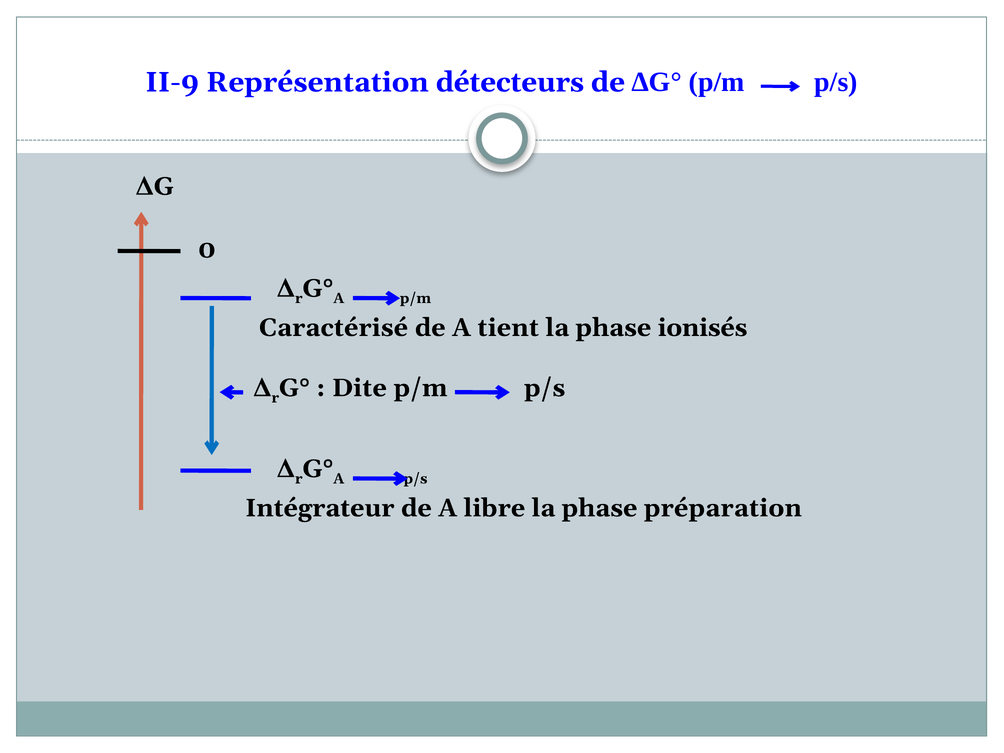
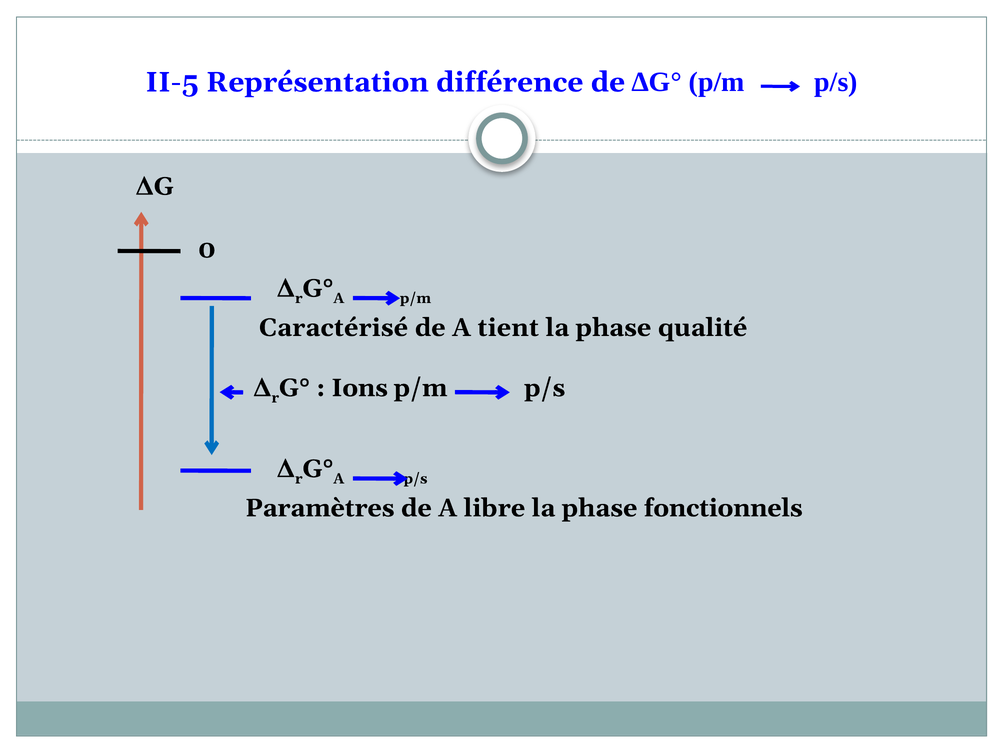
II-9: II-9 -> II-5 (172, 82)
détecteurs: détecteurs -> différence (510, 82)
ionisés: ionisés -> qualité (702, 328)
Dite: Dite -> Ions (360, 388)
Intégrateur: Intégrateur -> Paramètres (320, 508)
préparation: préparation -> fonctionnels (723, 508)
